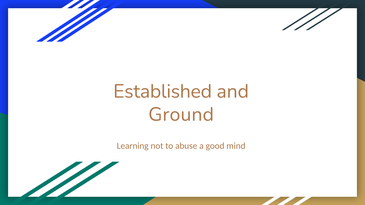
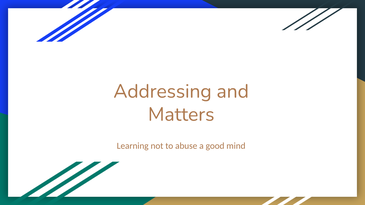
Established: Established -> Addressing (163, 91)
Ground: Ground -> Matters (181, 115)
